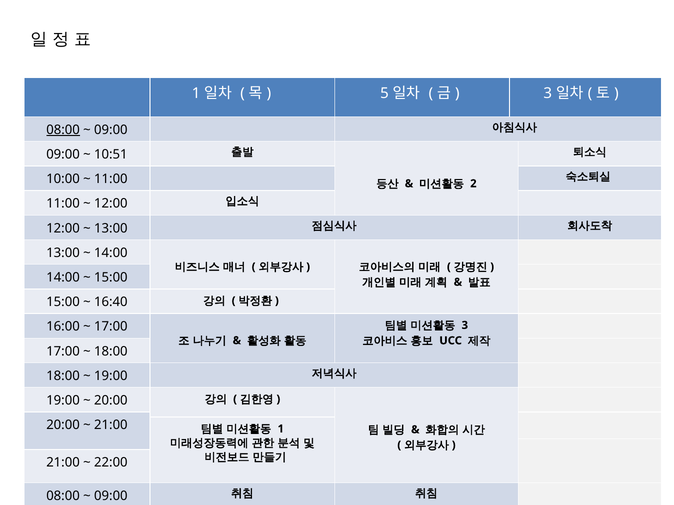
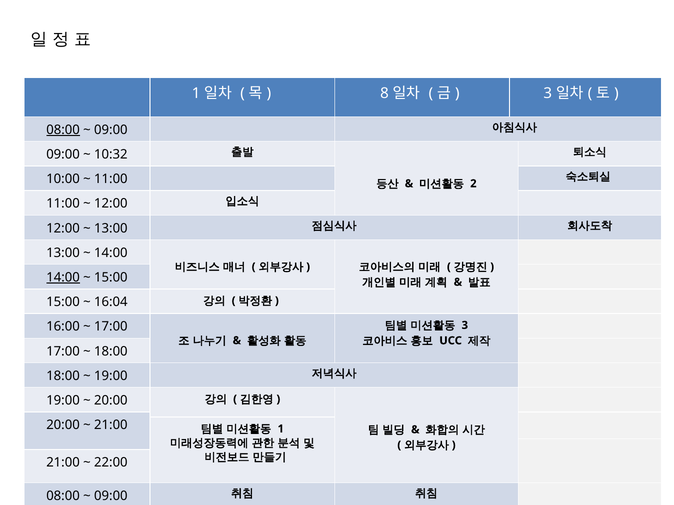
5: 5 -> 8 (384, 93)
10:51: 10:51 -> 10:32 (111, 155)
14:00 underline: none -> present (63, 278)
16:40: 16:40 -> 16:04 (111, 302)
